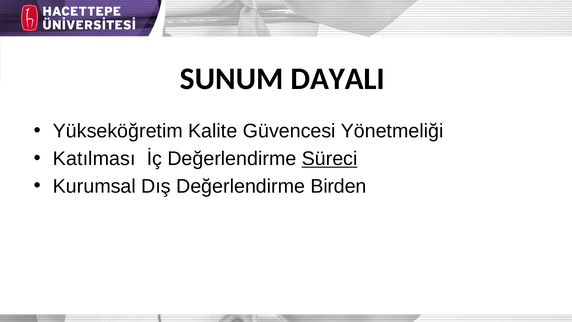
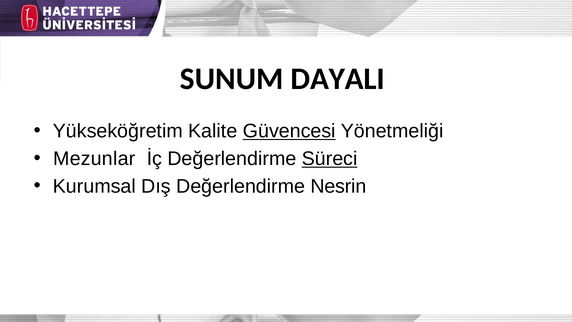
Güvencesi underline: none -> present (289, 131)
Katılması: Katılması -> Mezunlar (94, 159)
Birden: Birden -> Nesrin (338, 186)
